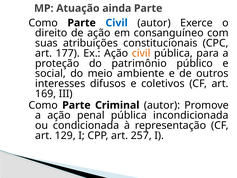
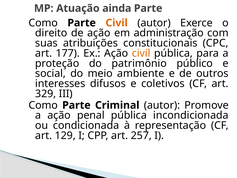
Civil colour: blue -> orange (117, 23)
consanguíneo: consanguíneo -> administração (169, 33)
169: 169 -> 329 (46, 94)
